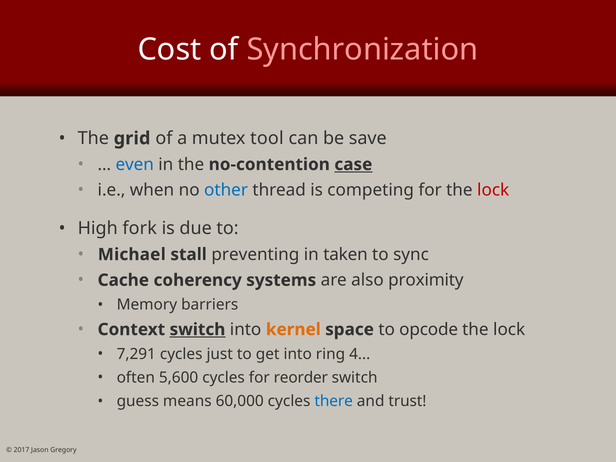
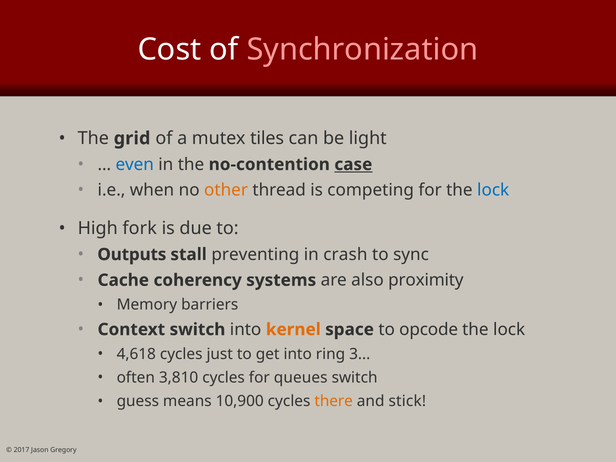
tool: tool -> tiles (267, 138)
save: save -> light (368, 138)
other colour: blue -> orange (226, 190)
lock colour: red -> blue (493, 190)
Michael: Michael -> Outputs (132, 255)
taken: taken -> crash (345, 255)
switch underline: present -> none (197, 329)
7,291: 7,291 -> 4,618 (136, 354)
4: 4 -> 3 (360, 354)
5,600: 5,600 -> 3,810 (179, 378)
reorder: reorder -> queues (301, 378)
60,000: 60,000 -> 10,900 (240, 401)
there colour: blue -> orange (334, 401)
trust: trust -> stick (407, 401)
